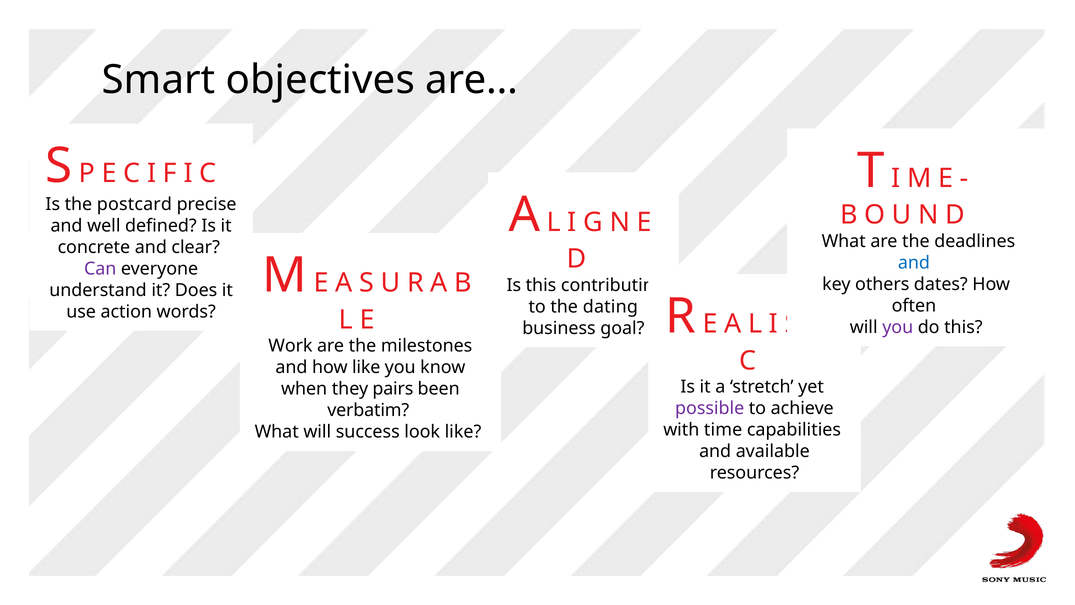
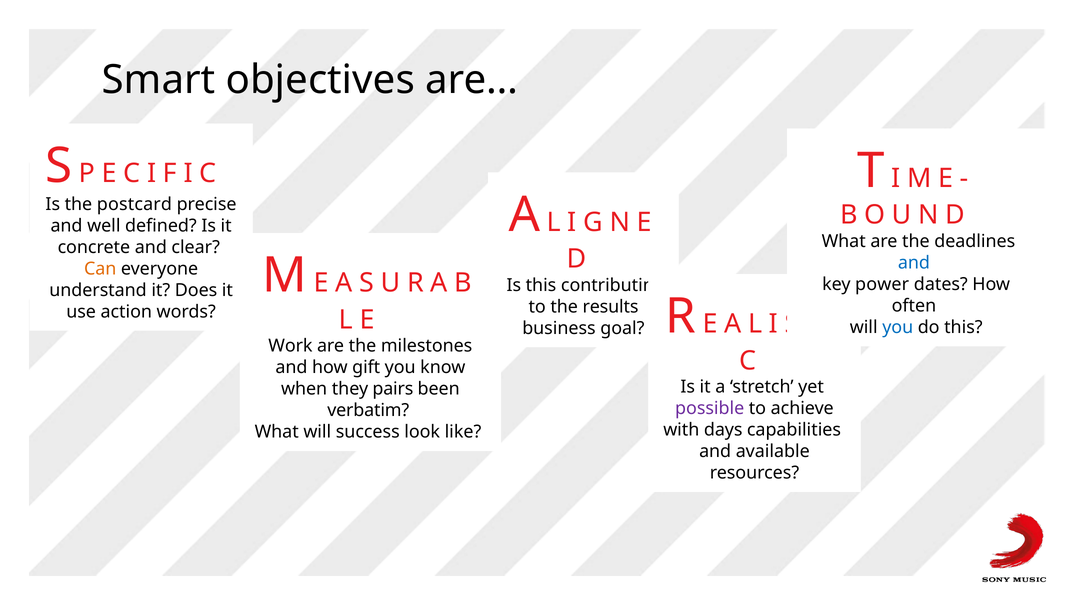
Can colour: purple -> orange (100, 269)
others: others -> power (882, 284)
dating: dating -> results (611, 307)
you colour: purple -> blue (898, 327)
how like: like -> gift (366, 367)
time: time -> days (723, 430)
